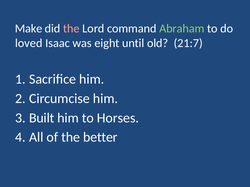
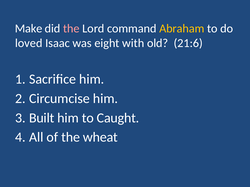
Abraham colour: light green -> yellow (182, 29)
until: until -> with (133, 43)
21:7: 21:7 -> 21:6 (188, 43)
Horses: Horses -> Caught (118, 118)
better: better -> wheat (100, 138)
